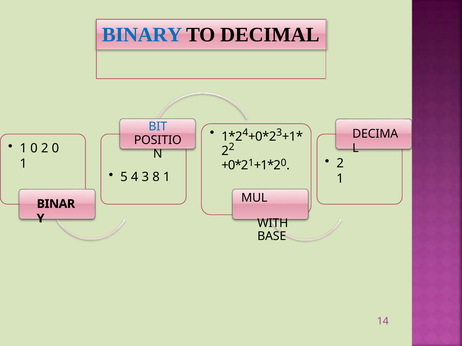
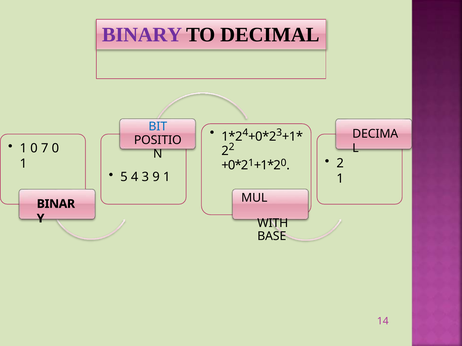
BINARY colour: blue -> purple (142, 35)
0 2: 2 -> 7 (45, 148)
8: 8 -> 9 (156, 177)
